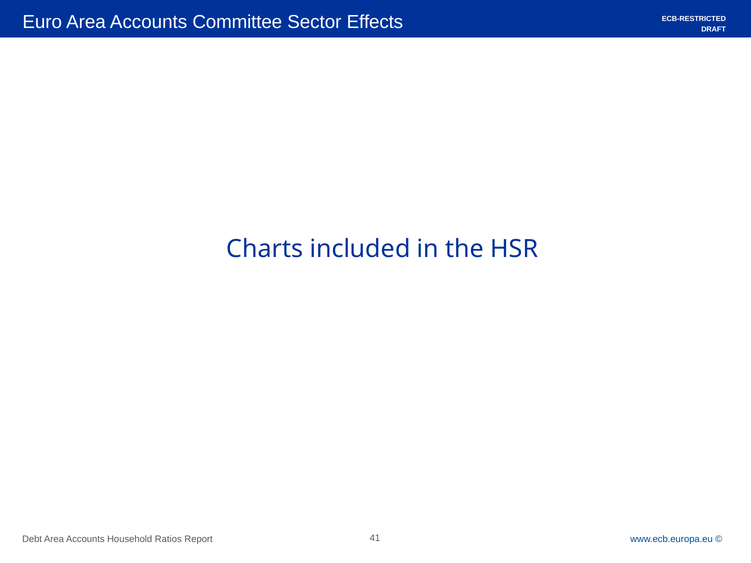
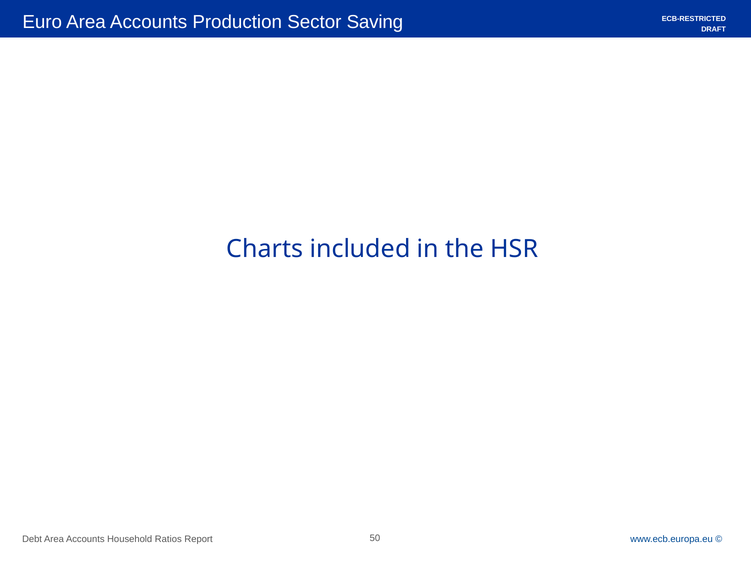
Committee: Committee -> Production (237, 22)
Effects: Effects -> Saving (375, 22)
41: 41 -> 50 (375, 538)
